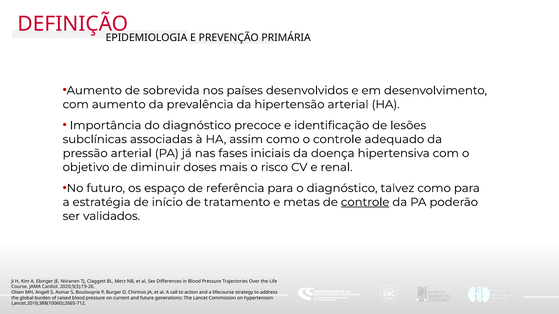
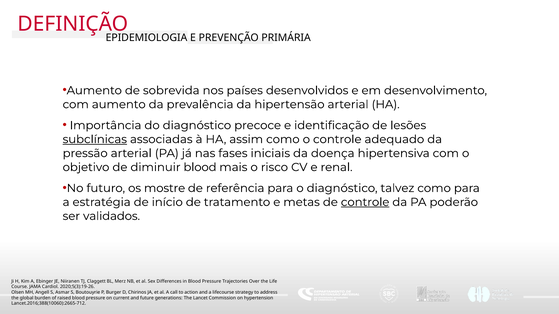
subclínicas underline: none -> present (95, 139)
diminuir doses: doses -> blood (200, 167)
espaço: espaço -> mostre (165, 188)
